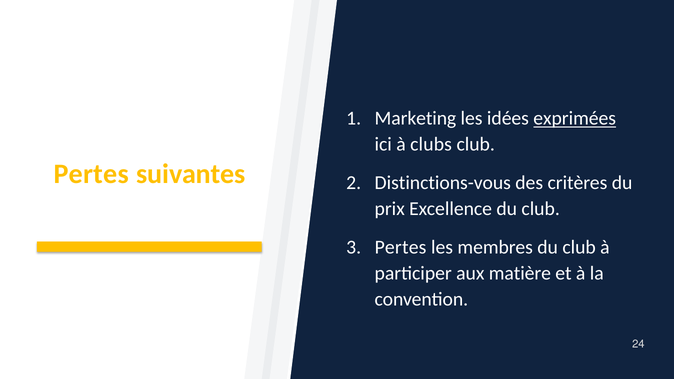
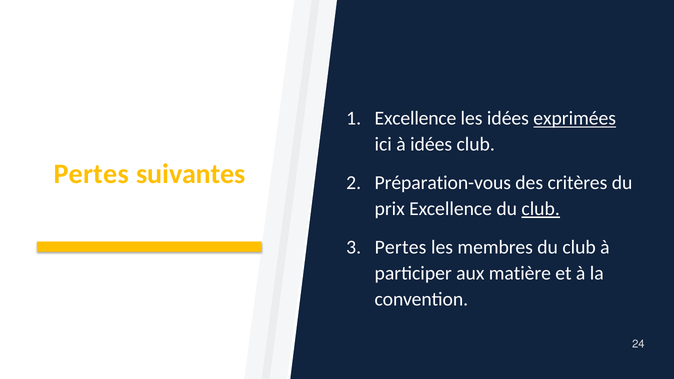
Marketing: Marketing -> Excellence (415, 118)
à clubs: clubs -> idées (431, 144)
Distinctions-vous: Distinctions-vous -> Préparation-vous (443, 183)
club underline: none -> present (541, 209)
